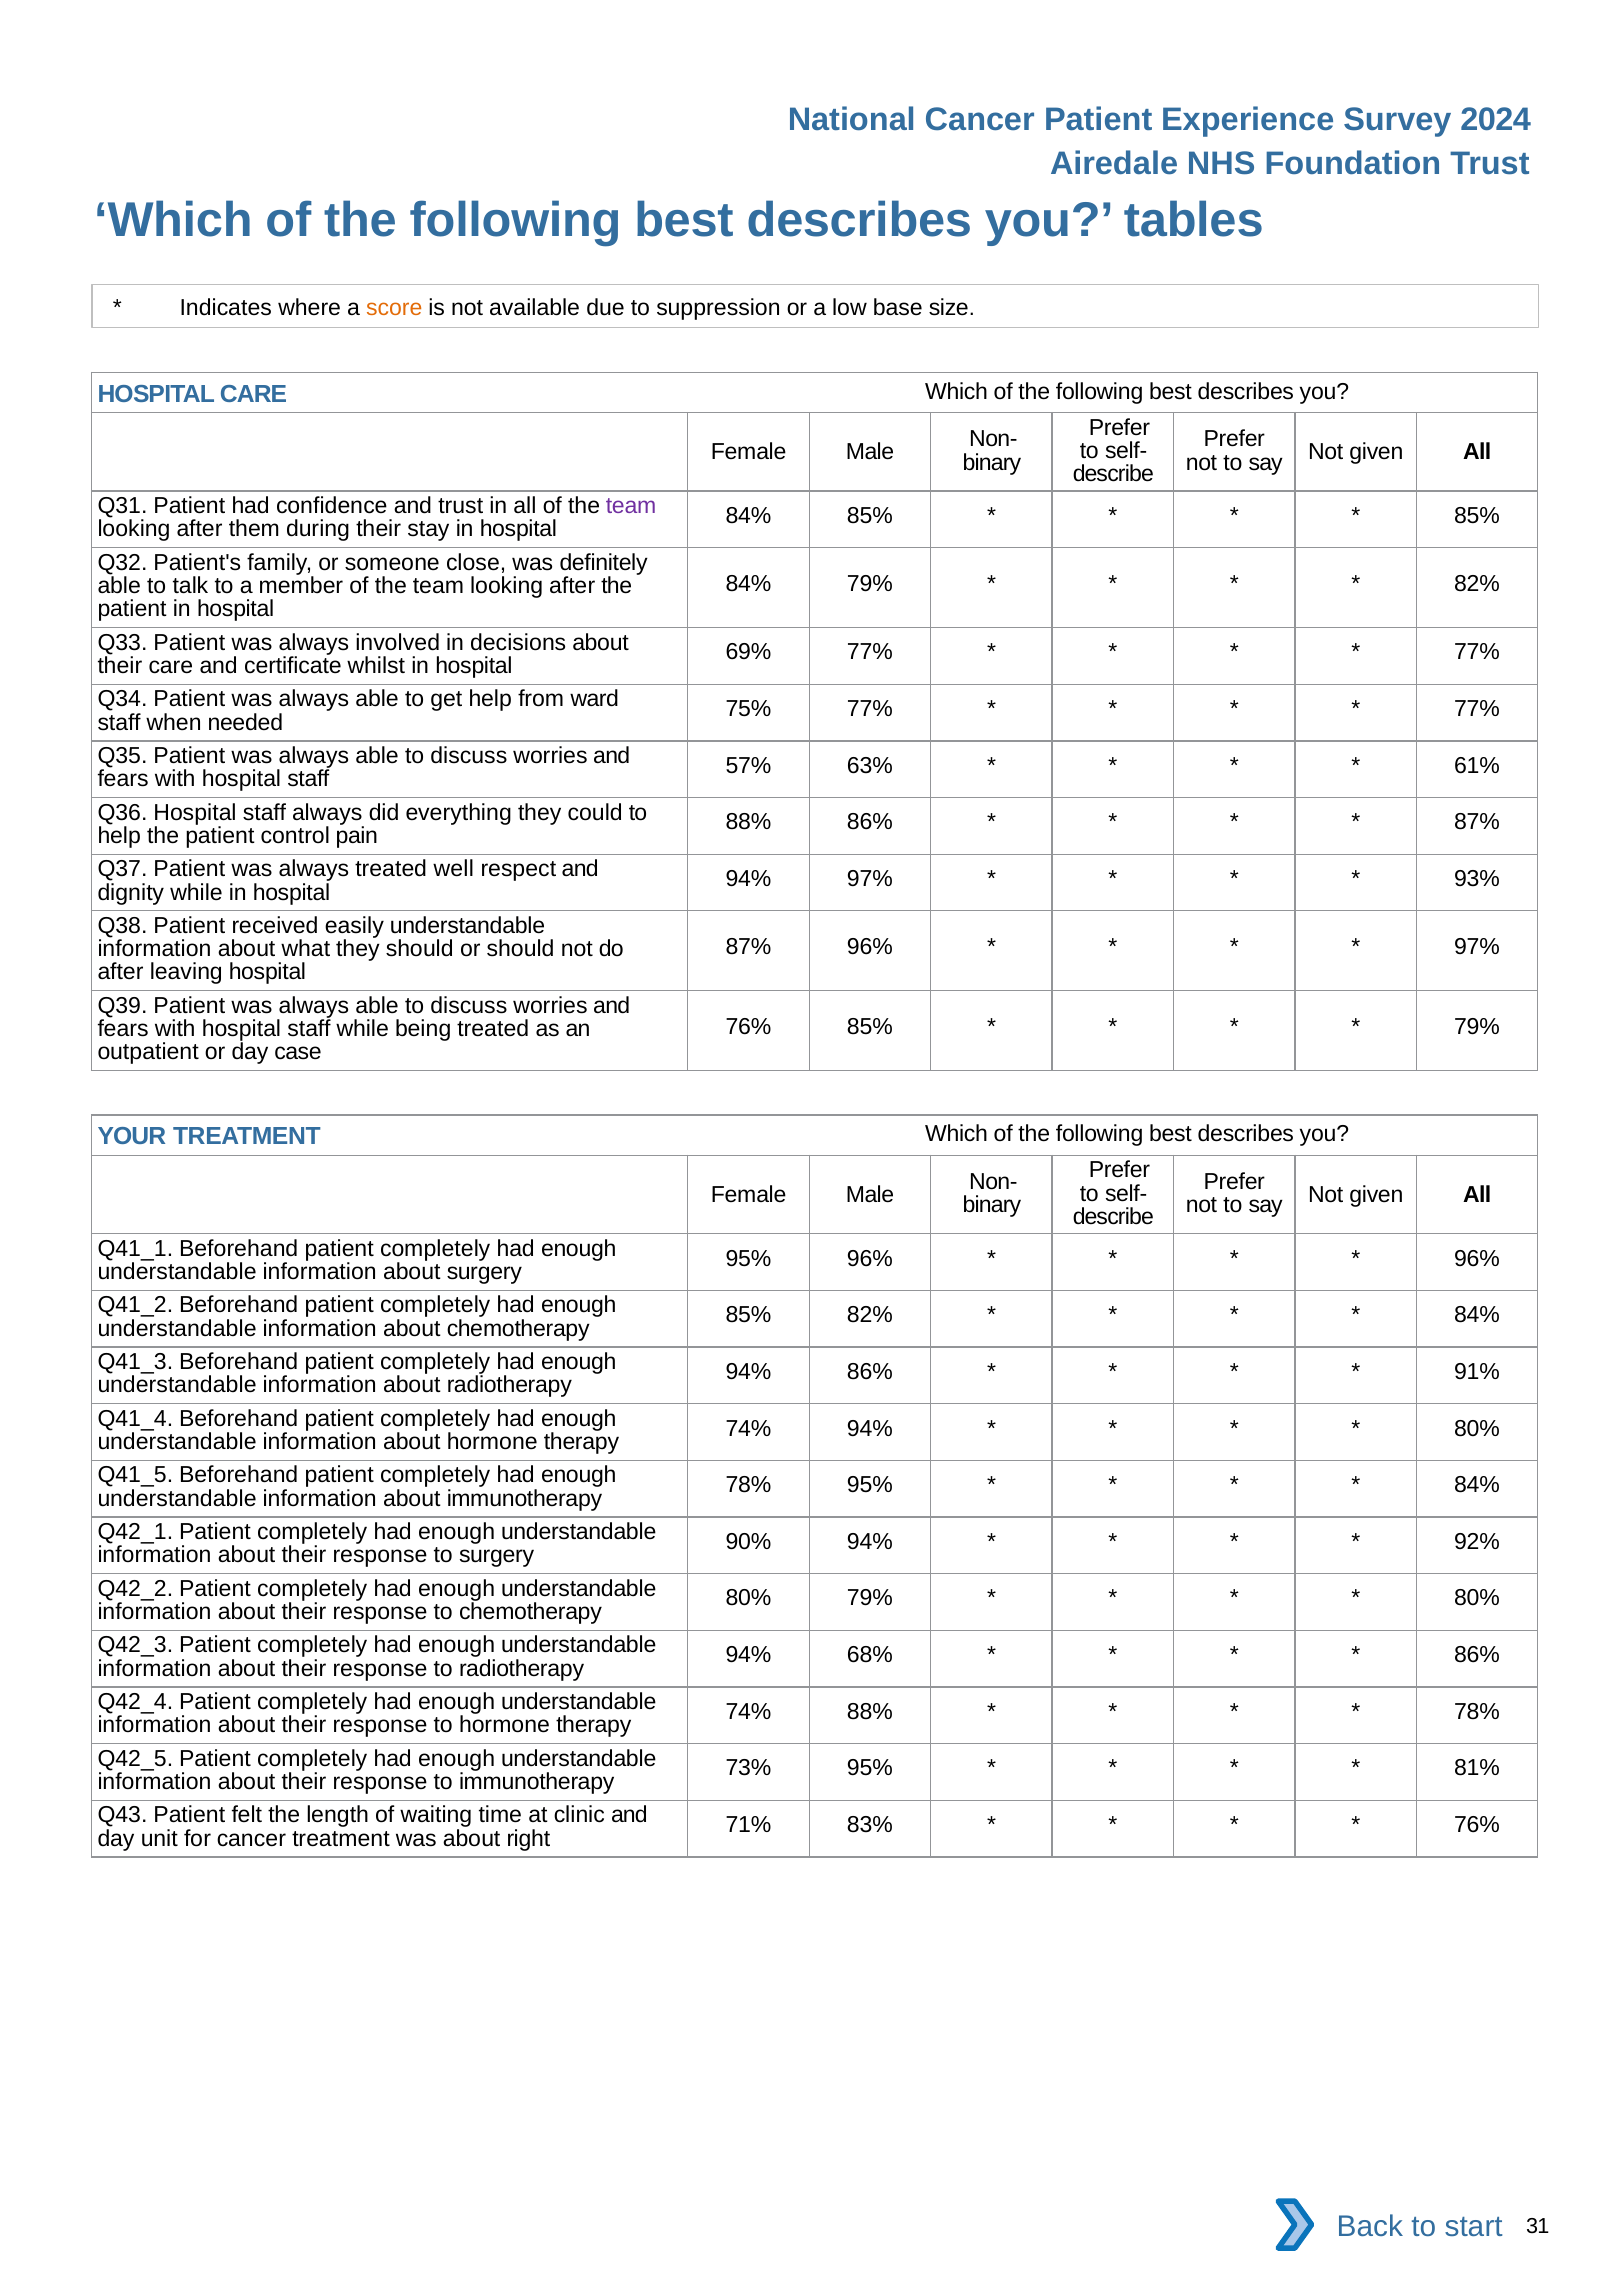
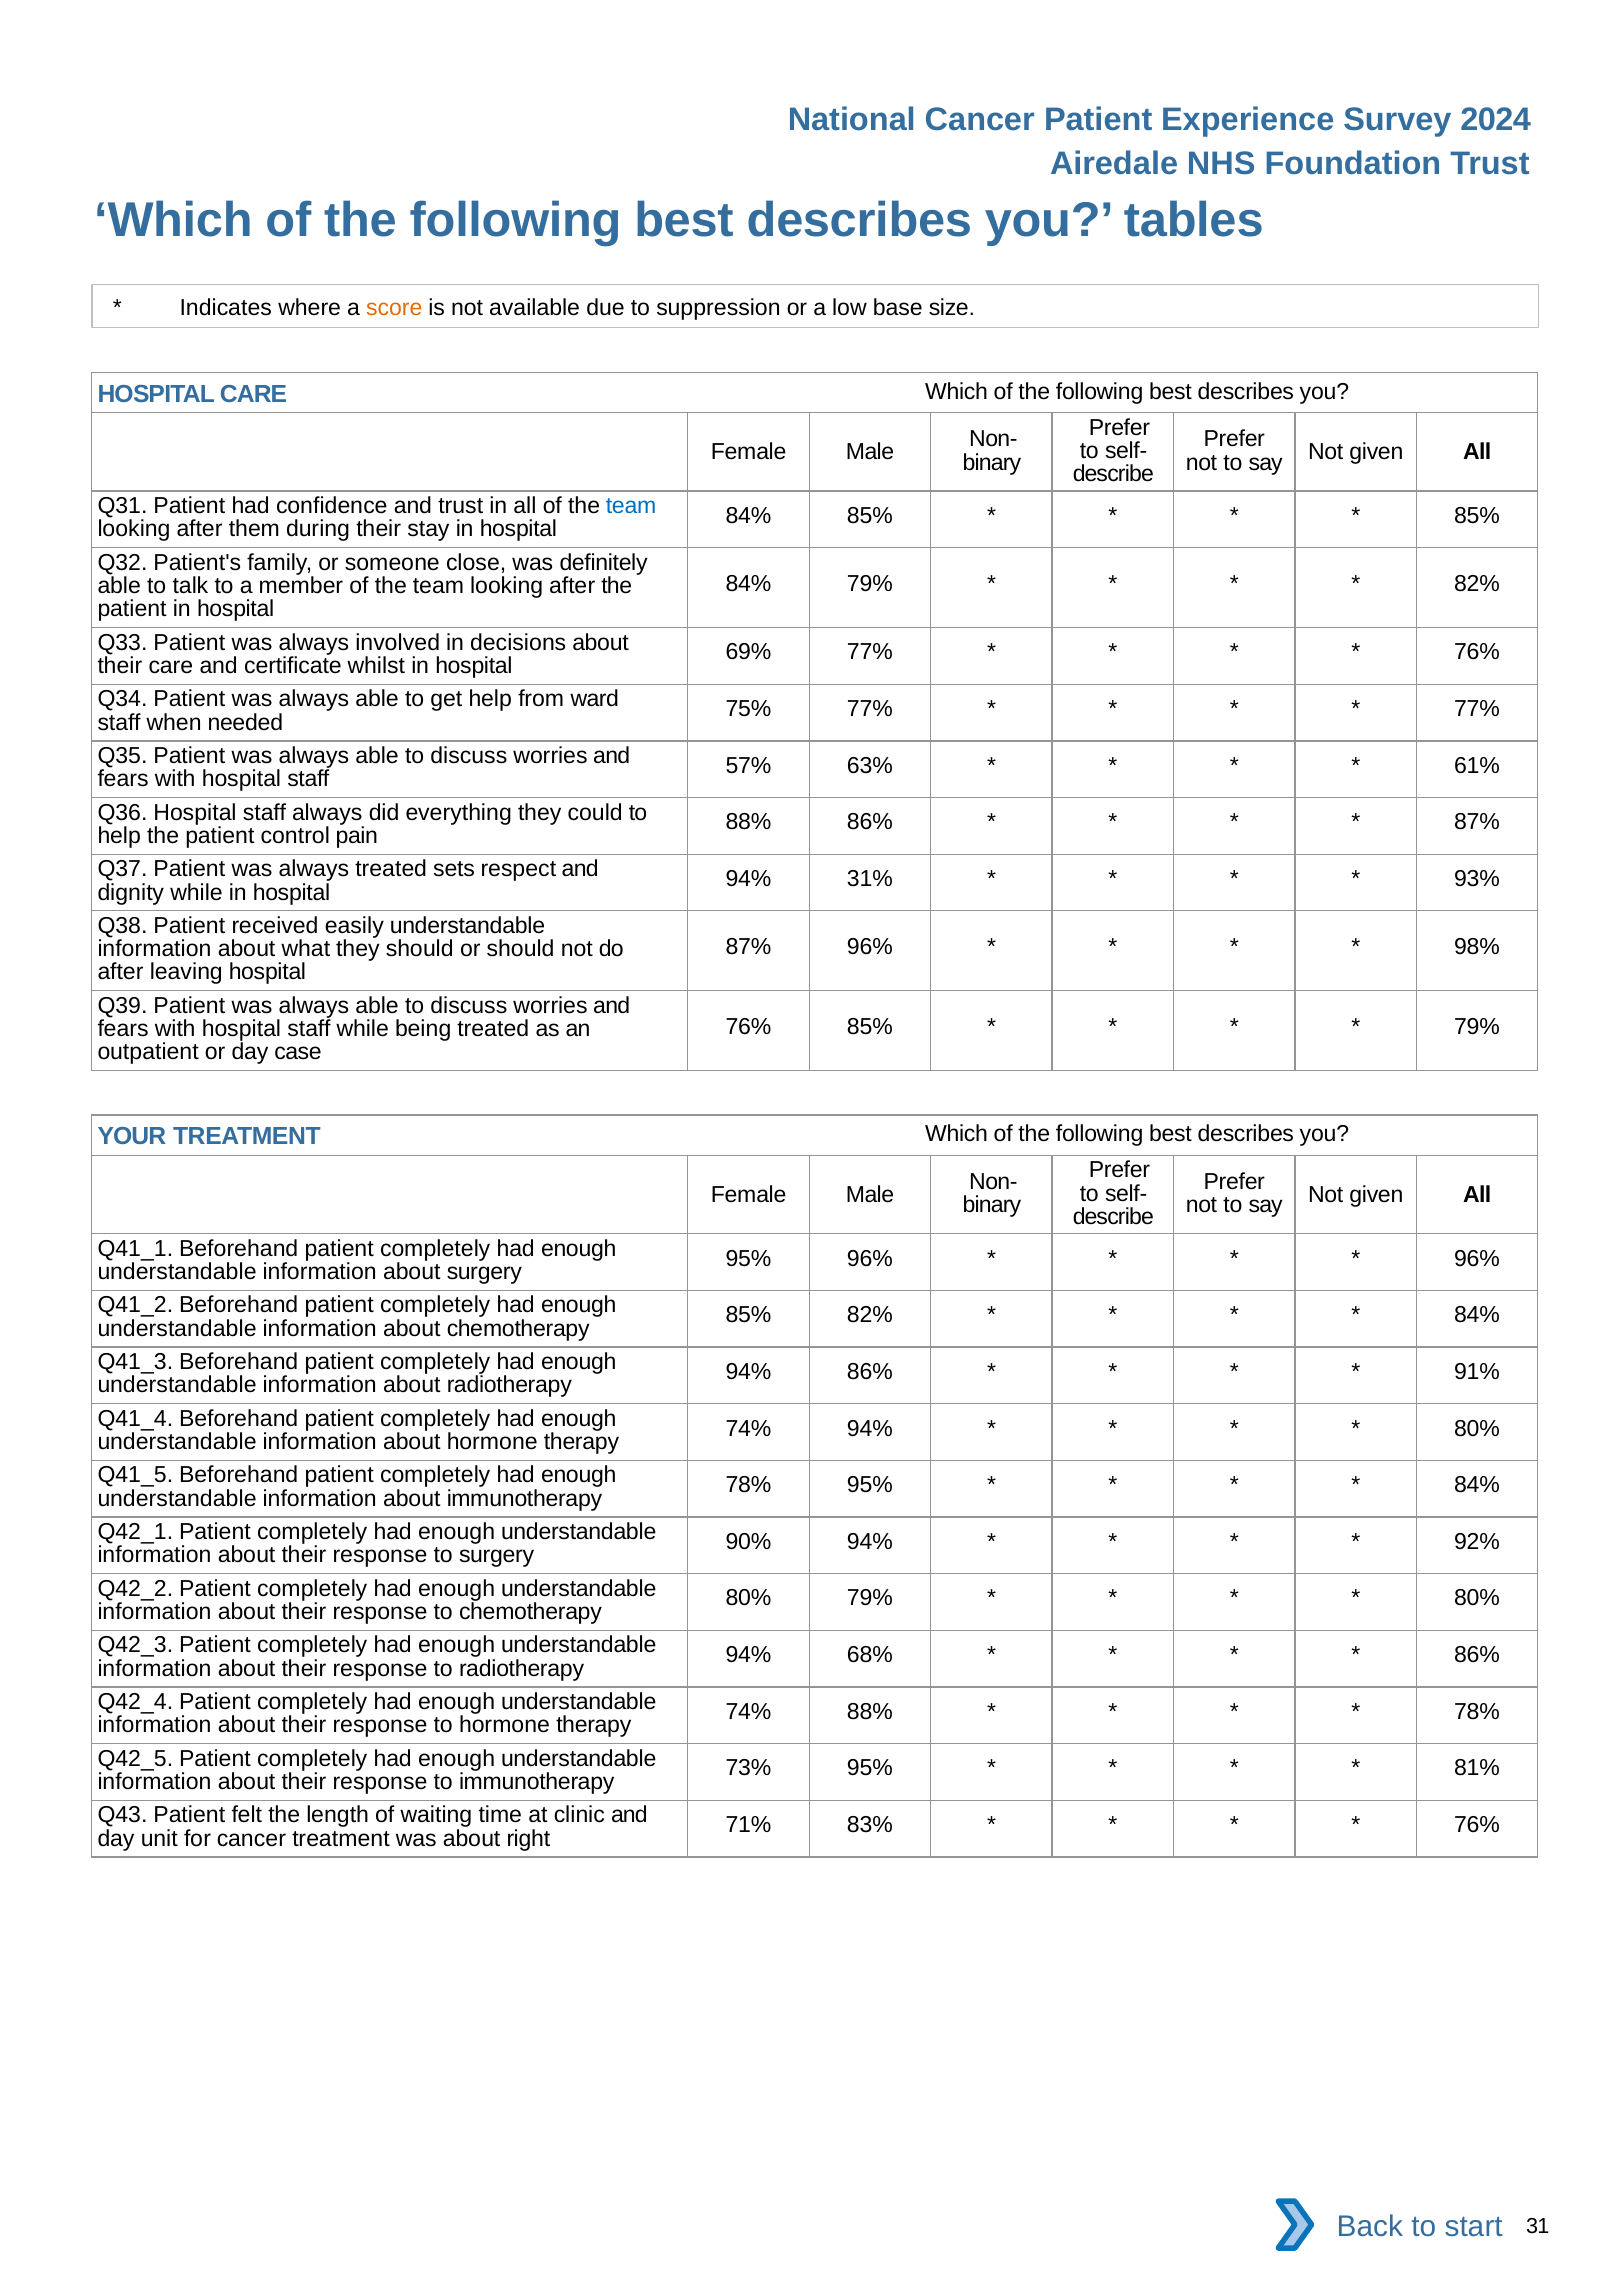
team colour: purple -> blue (631, 506)
77%: 77% -> 76% (1477, 652)
well: well -> sets (454, 869)
94% 97%: 97% -> 31% (870, 879)
97%: 97% -> 98% (1477, 947)
